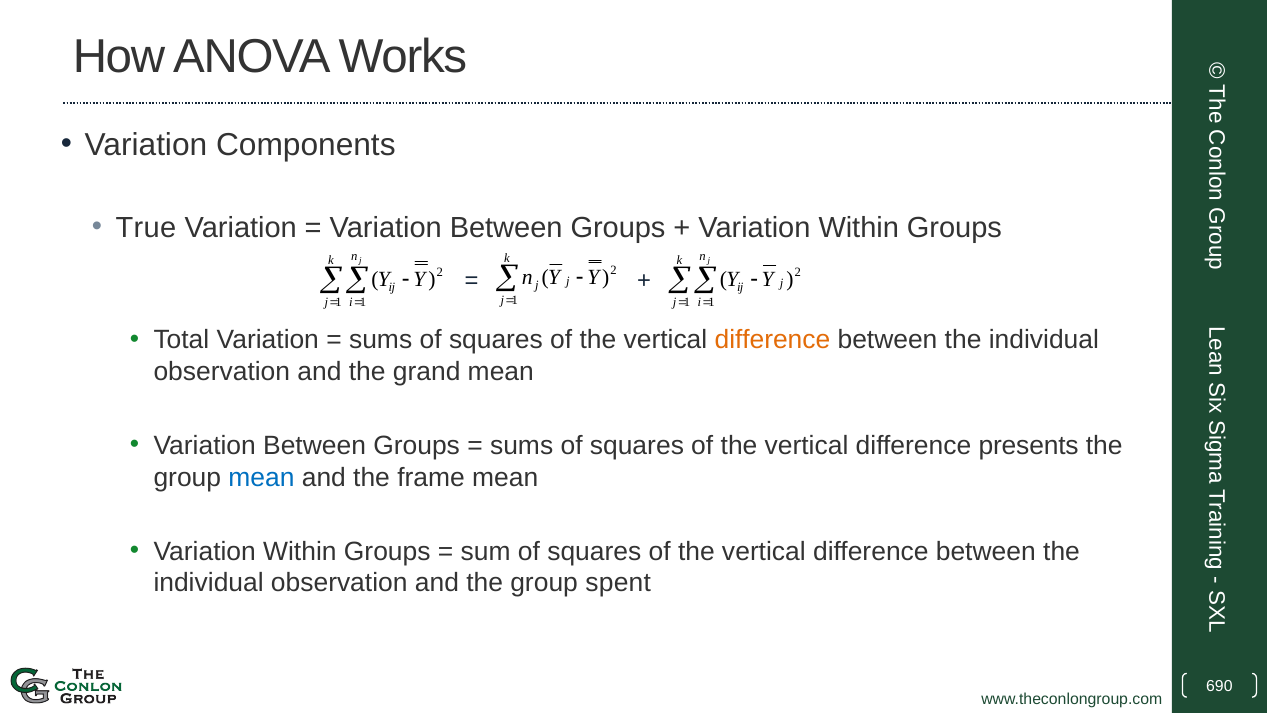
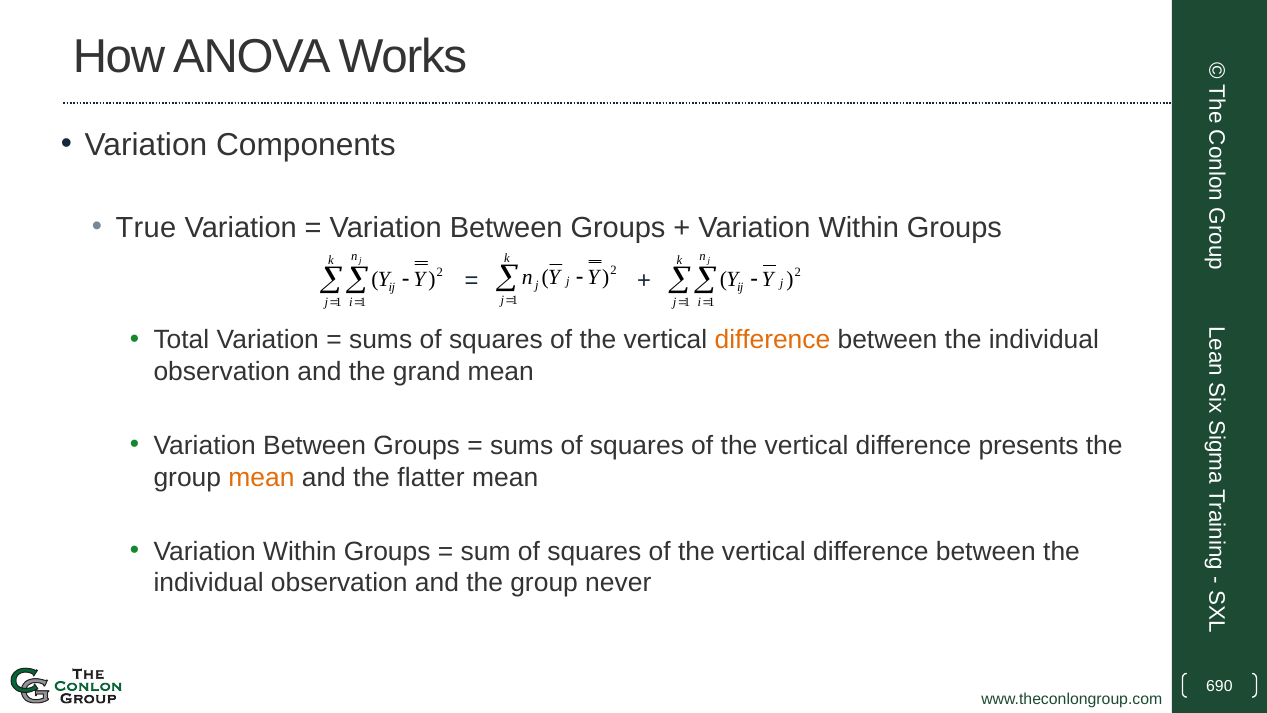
mean colour: blue -> orange (261, 477)
frame: frame -> flatter (431, 477)
spent: spent -> never (618, 583)
